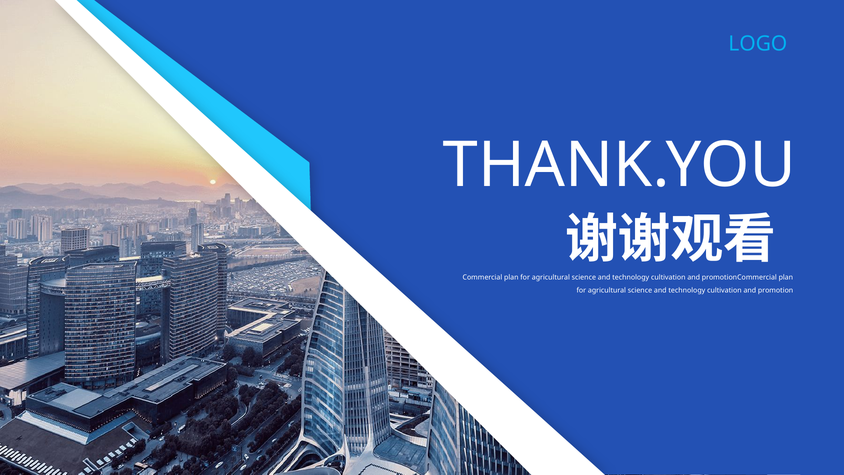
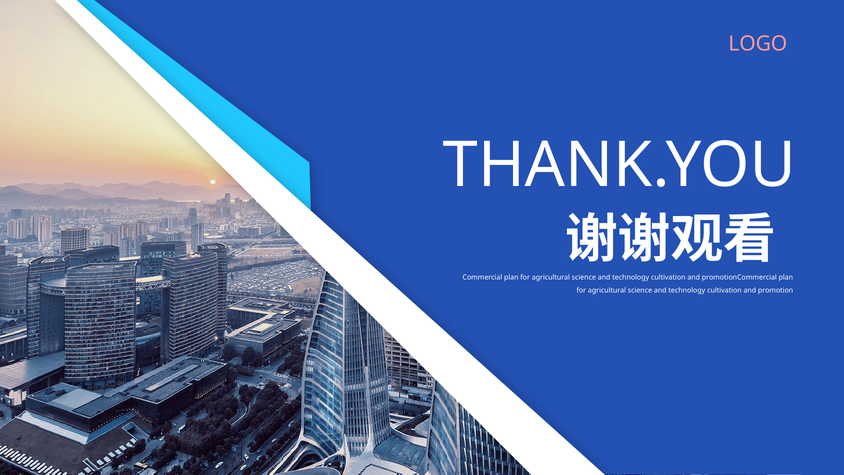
LOGO colour: light blue -> pink (758, 44)
